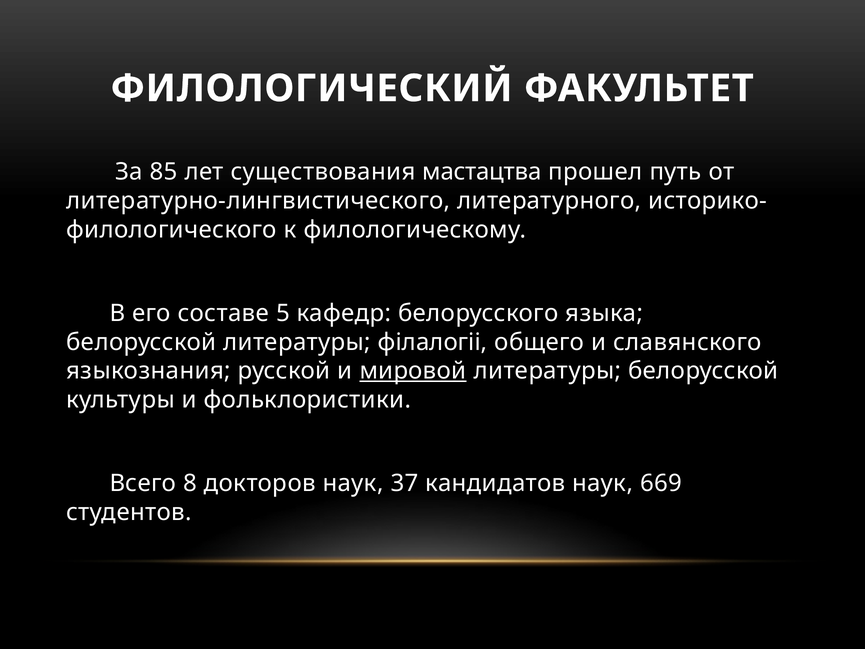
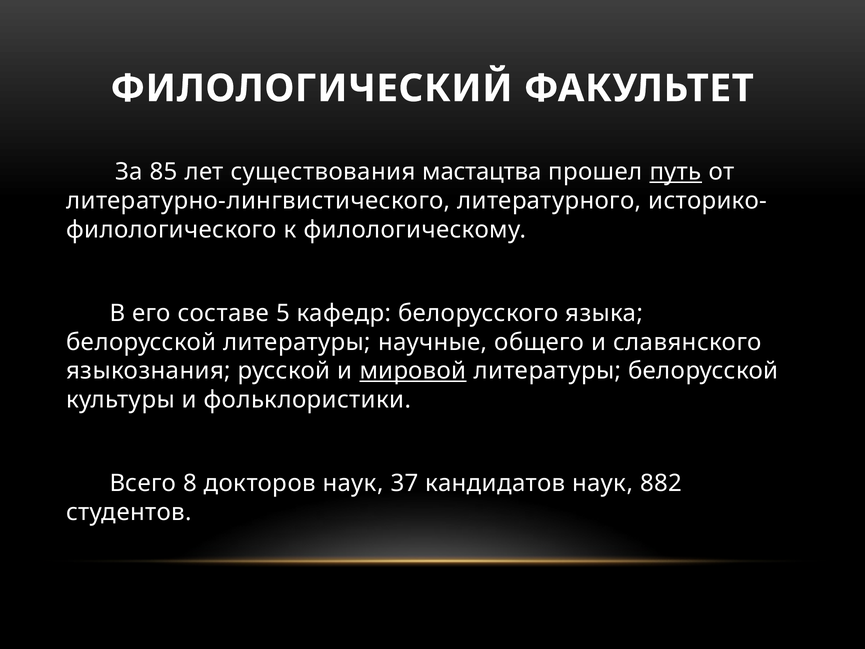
путь underline: none -> present (676, 172)
філалогіі: філалогіі -> научные (433, 342)
669: 669 -> 882 (661, 483)
